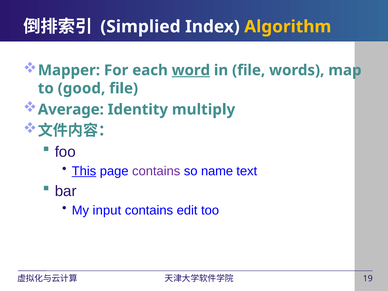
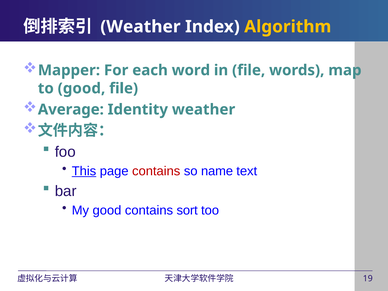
Simplied: Simplied -> Weather (140, 27)
word underline: present -> none (191, 70)
Identity multiply: multiply -> weather (204, 110)
contains colour: purple -> red (156, 171)
My input: input -> good (107, 210)
edit: edit -> sort (187, 210)
